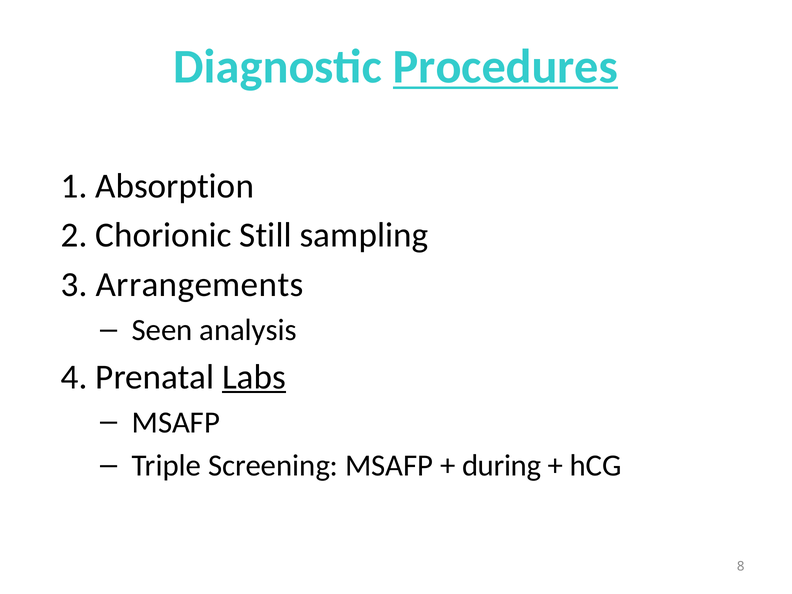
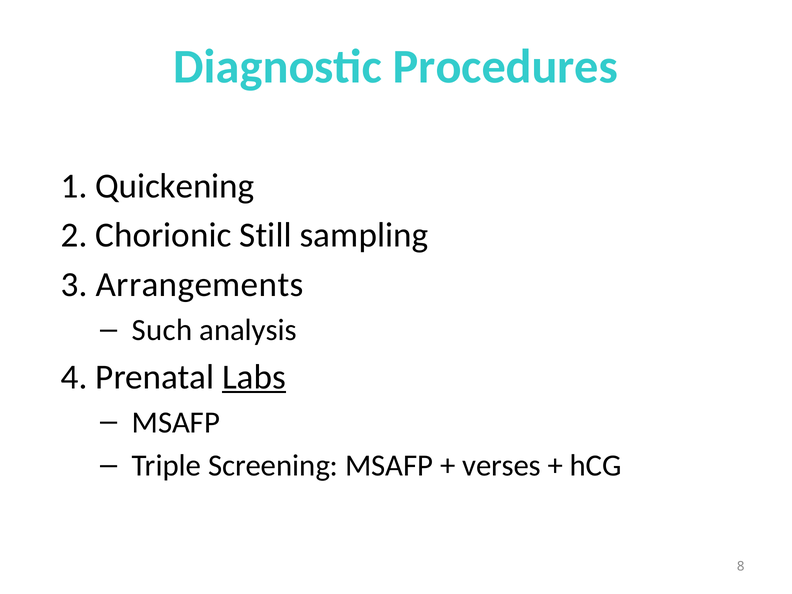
Procedures underline: present -> none (505, 67)
Absorption: Absorption -> Quickening (175, 186)
Seen: Seen -> Such (162, 330)
during: during -> verses (502, 466)
